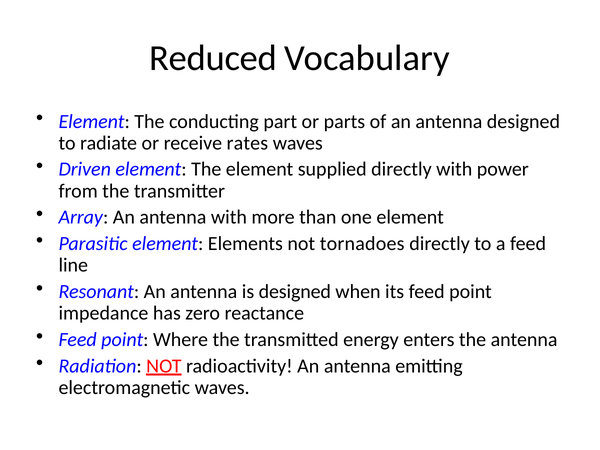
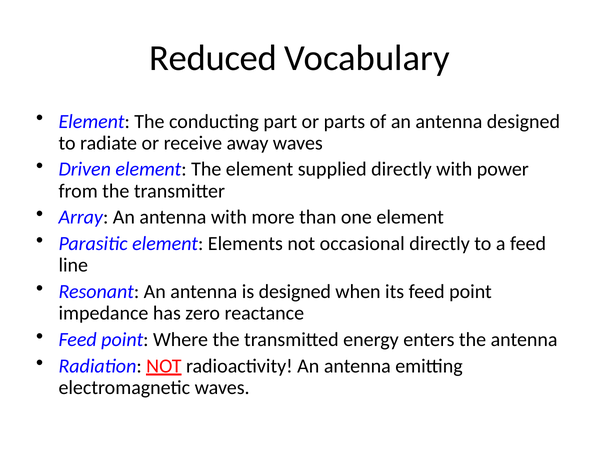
rates: rates -> away (248, 143)
tornadoes: tornadoes -> occasional (362, 244)
